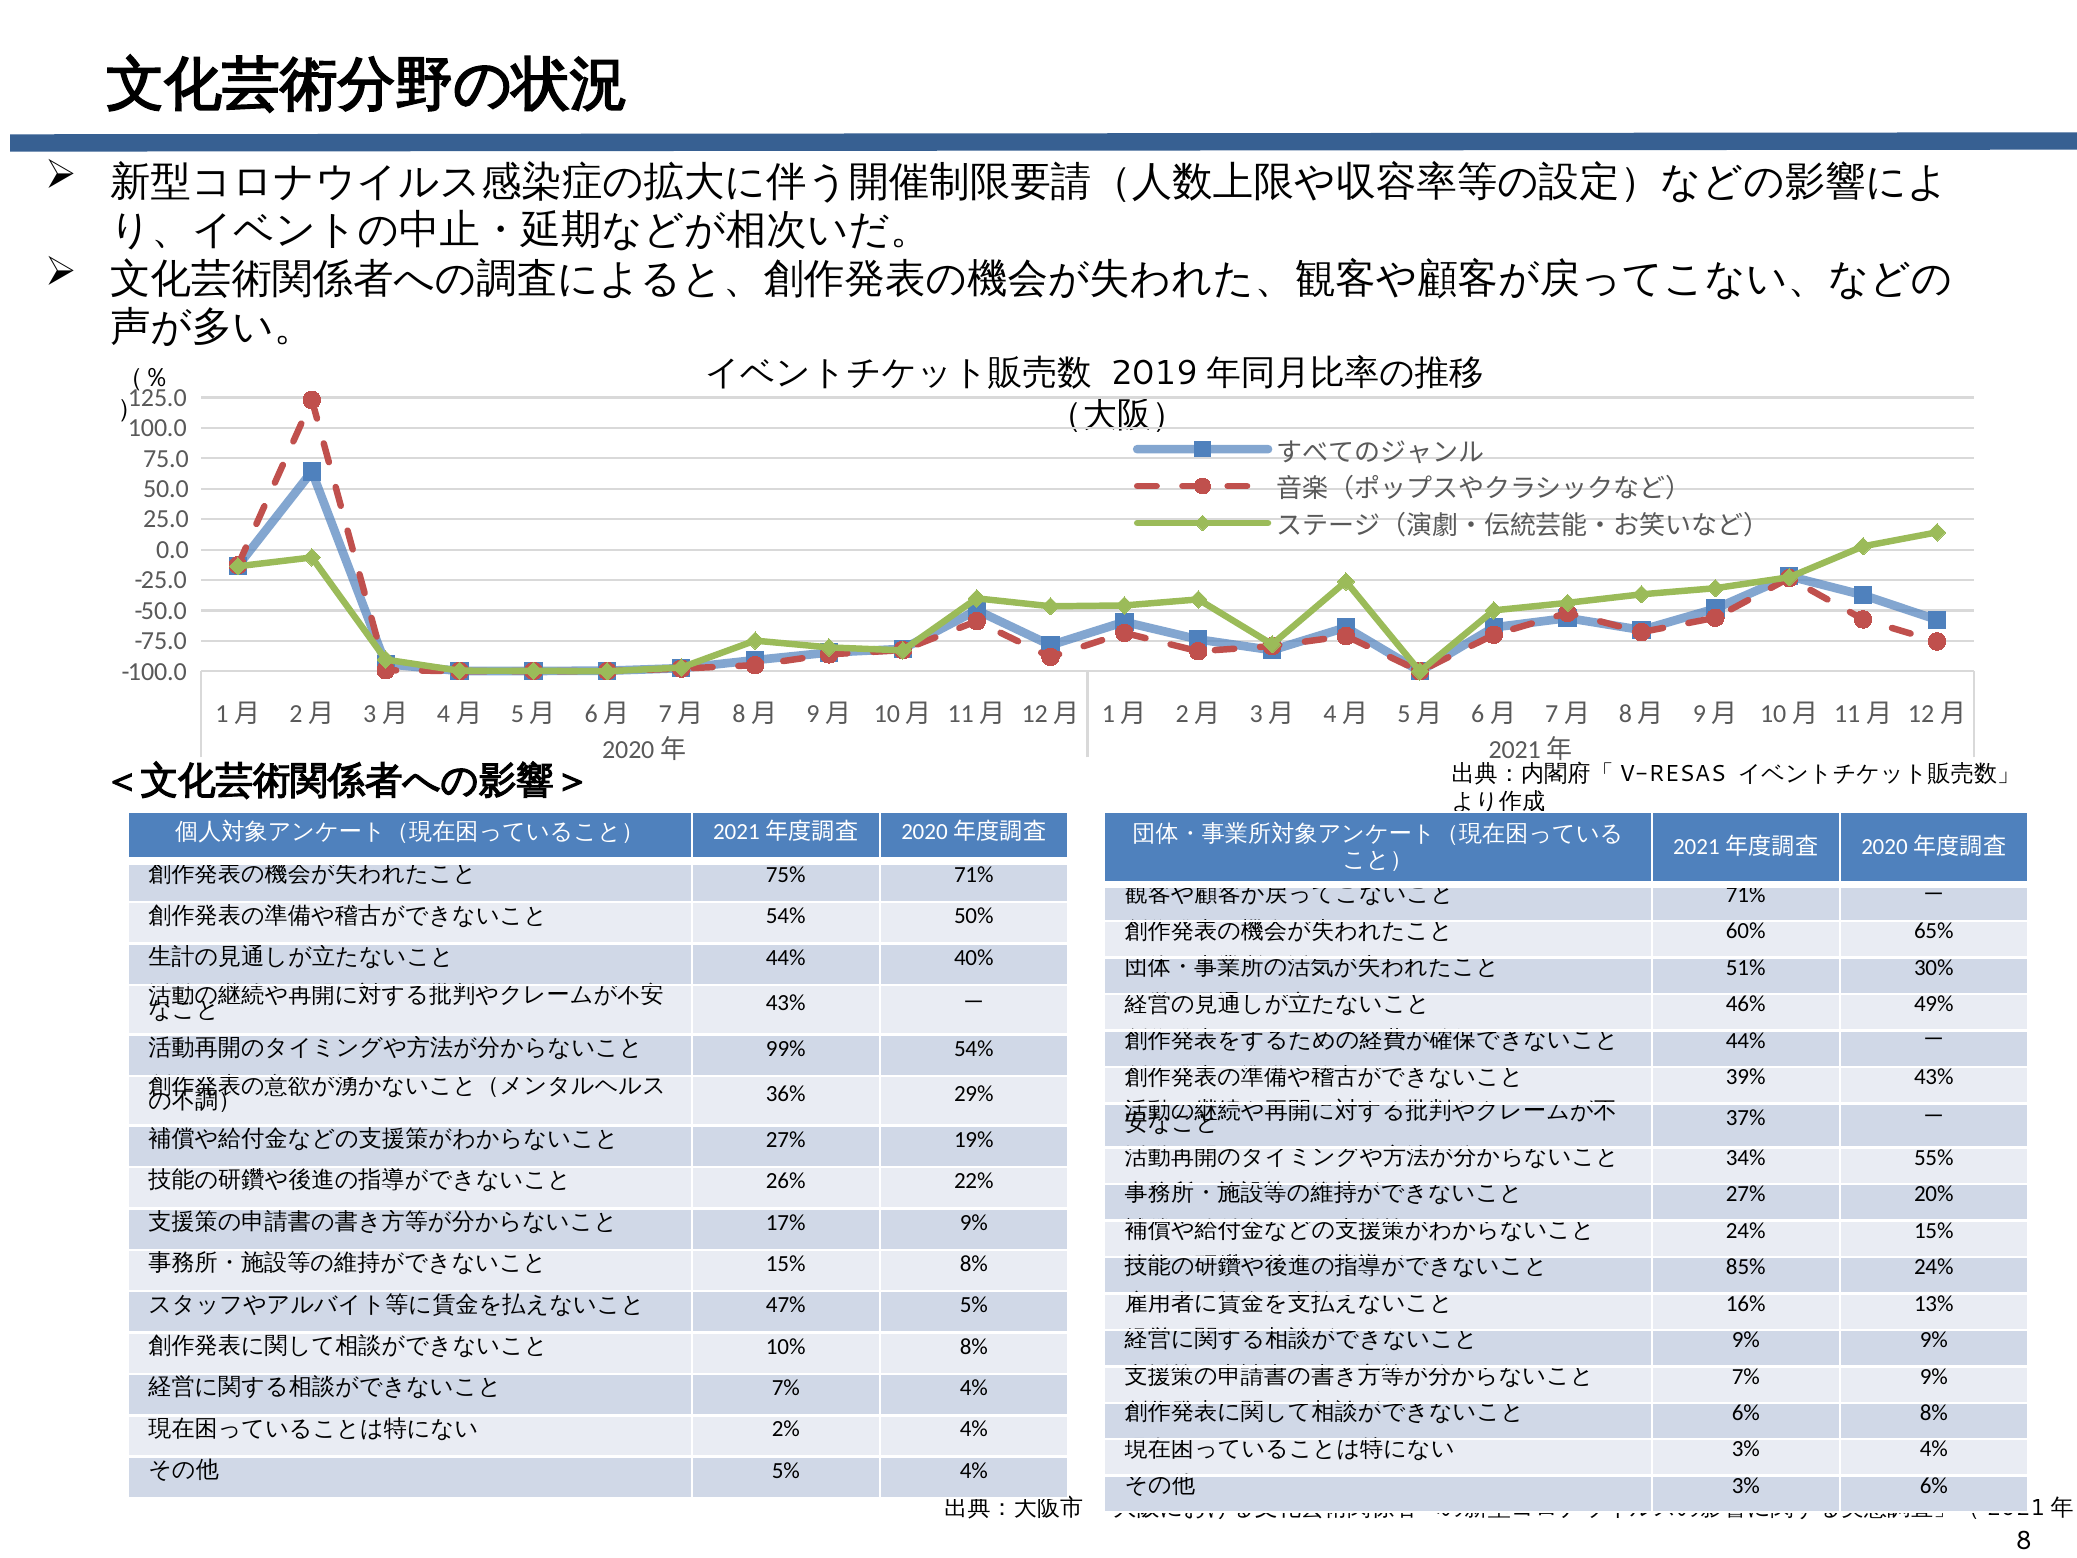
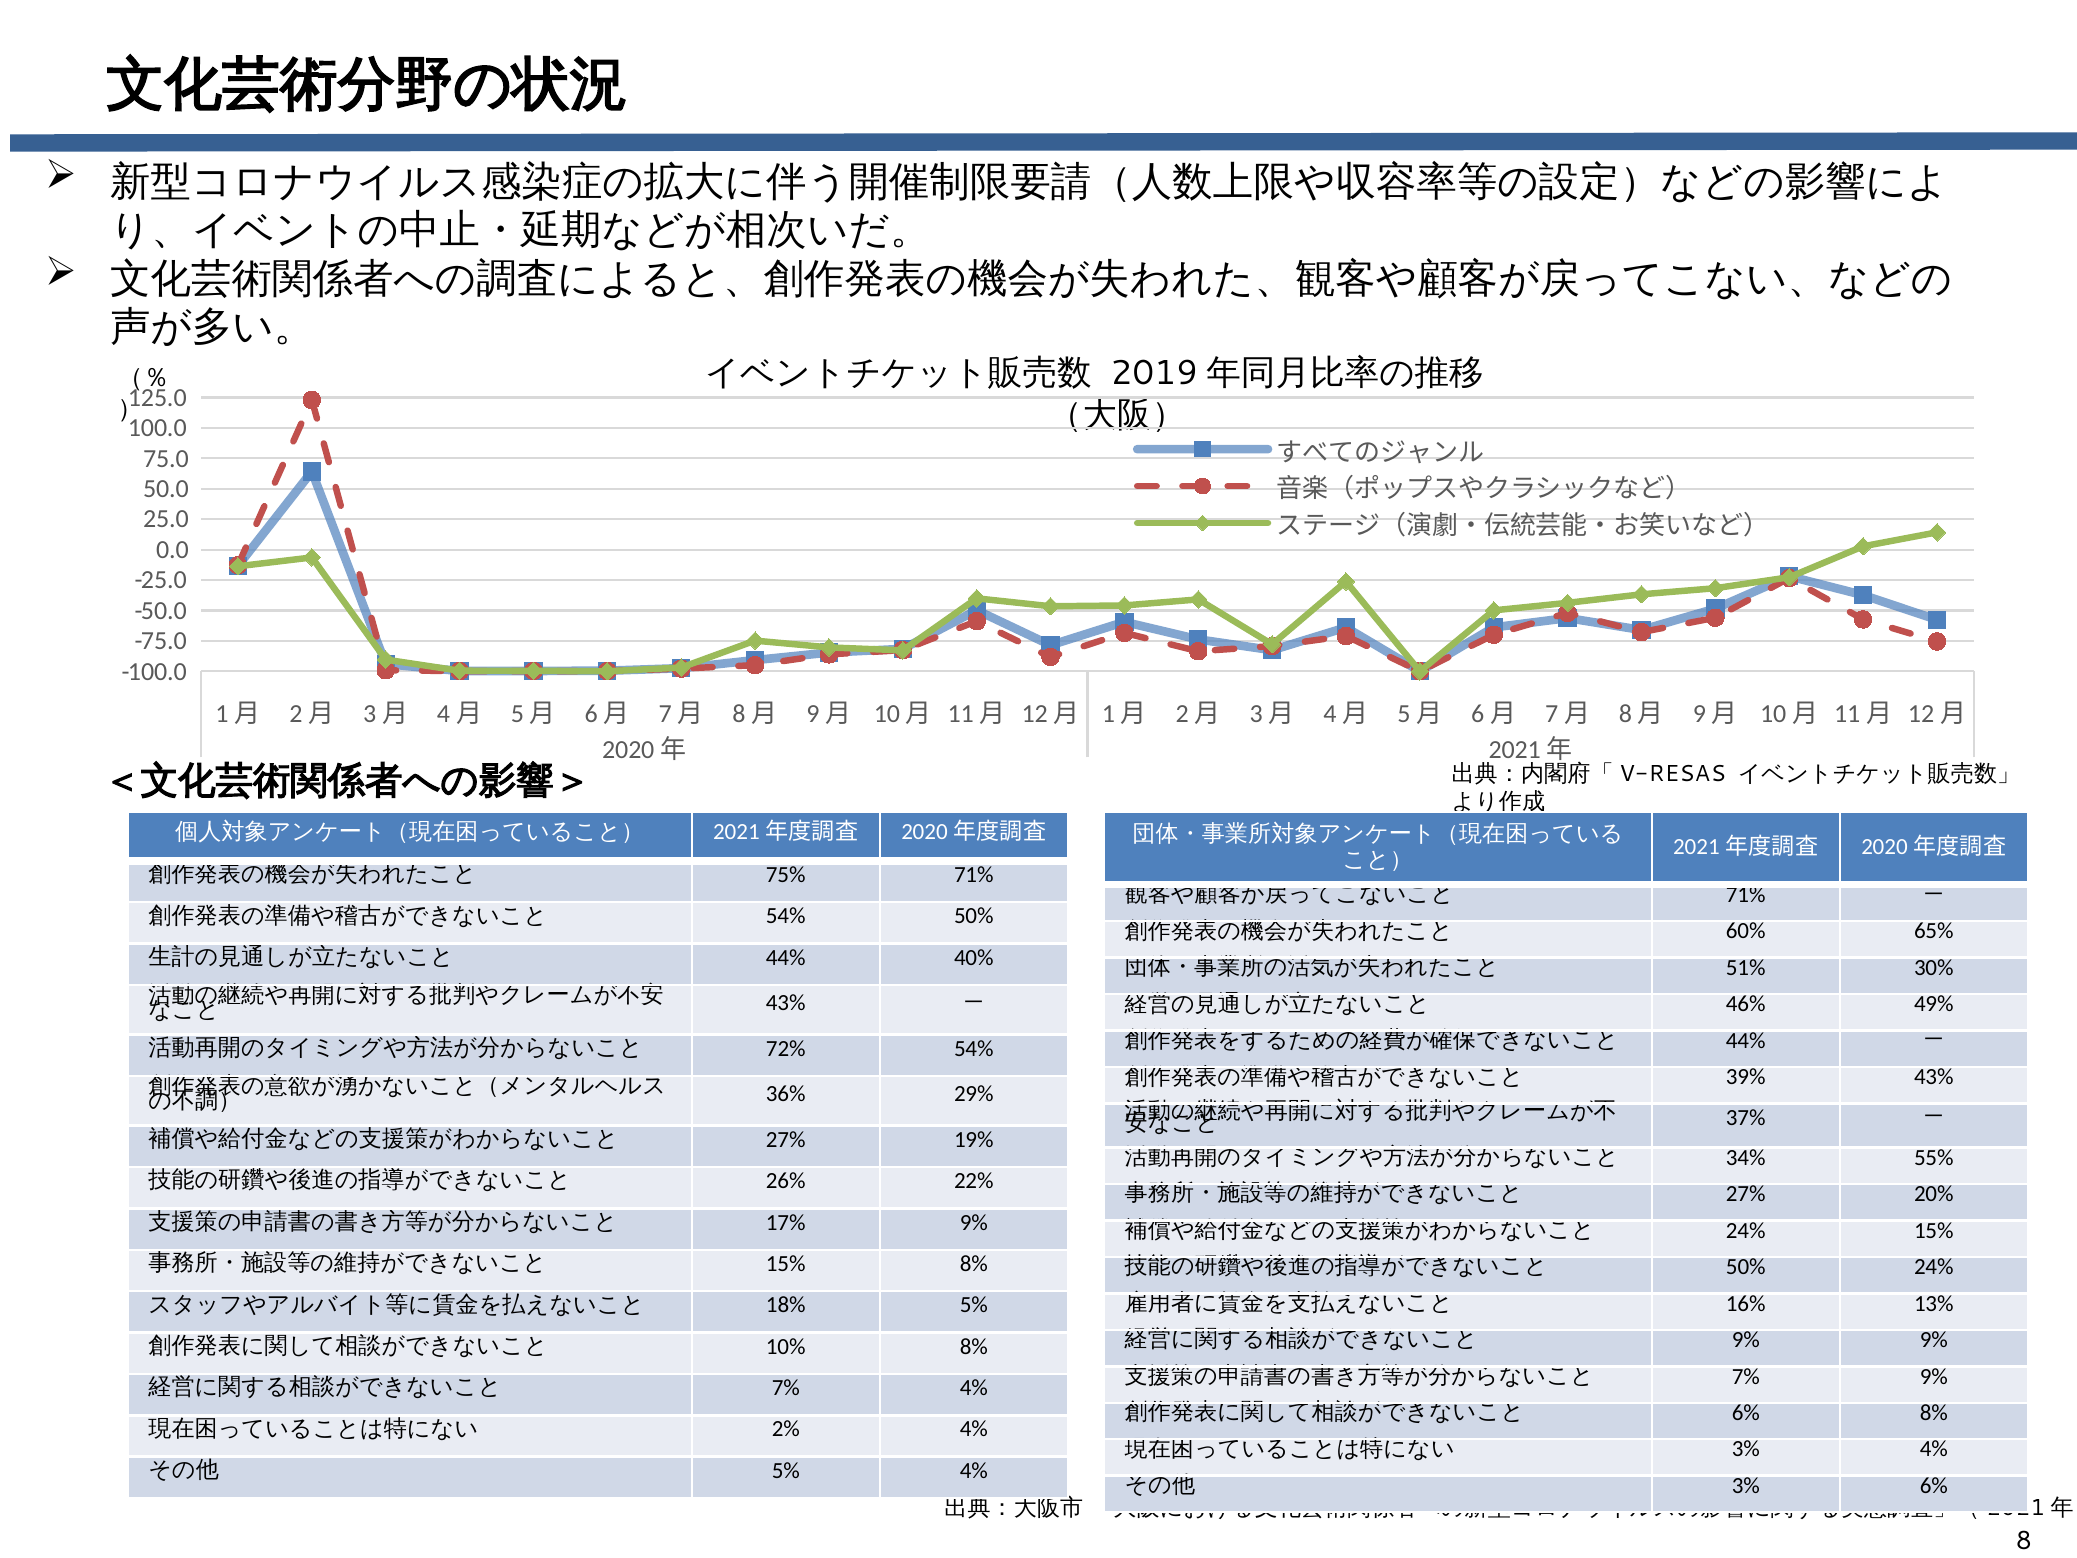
99%: 99% -> 72% (786, 1048)
85%: 85% -> 50% (1746, 1267)
47%: 47% -> 18% (786, 1305)
